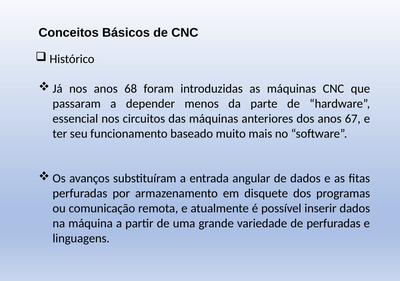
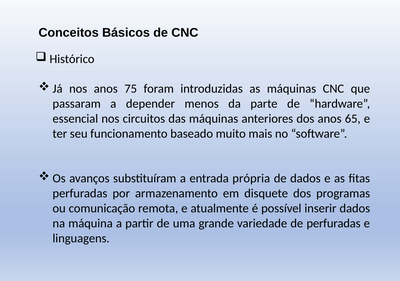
68: 68 -> 75 (131, 88)
67: 67 -> 65 (353, 118)
angular: angular -> própria (251, 178)
